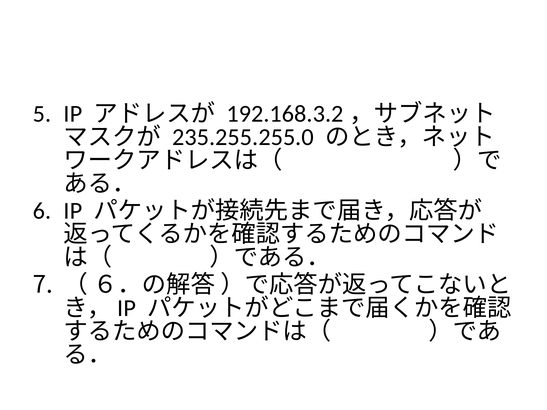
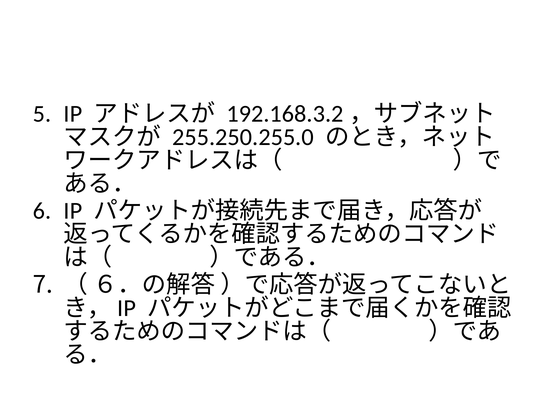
235.255.255.0: 235.255.255.0 -> 255.250.255.0 (243, 137)
